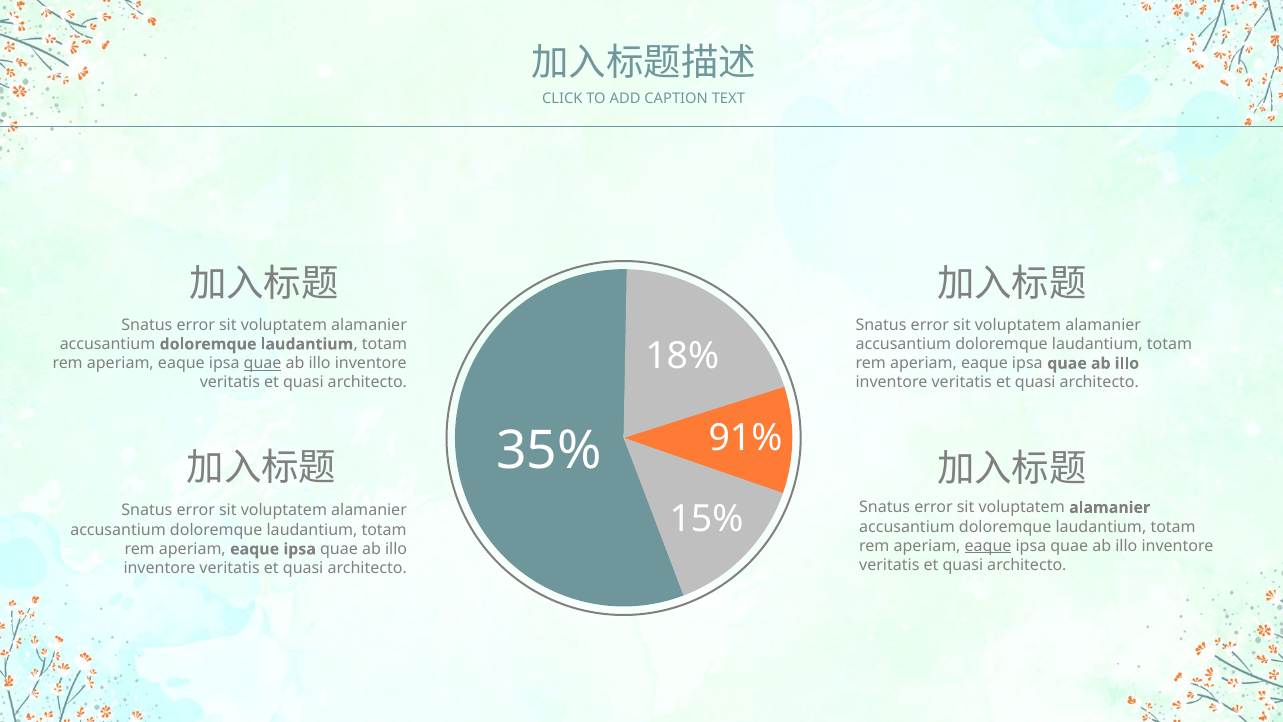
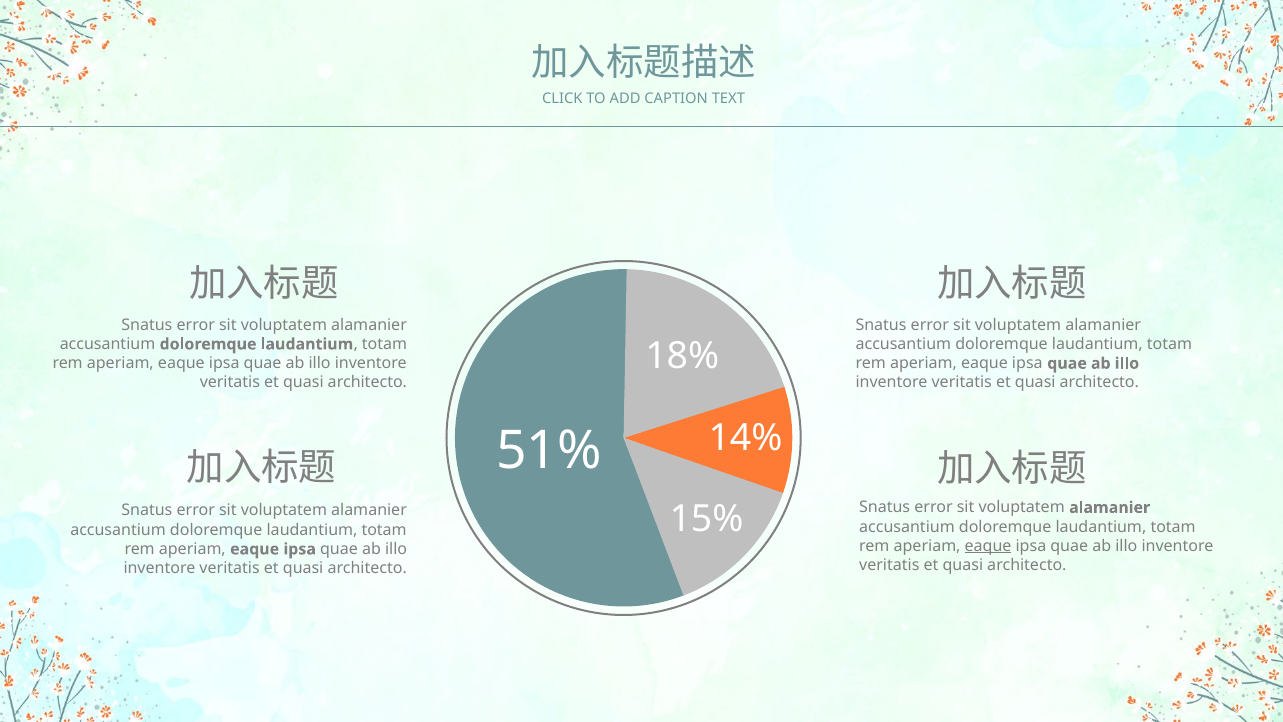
quae underline: present -> none (263, 363)
91%: 91% -> 14% (746, 438)
35%: 35% -> 51% (549, 451)
